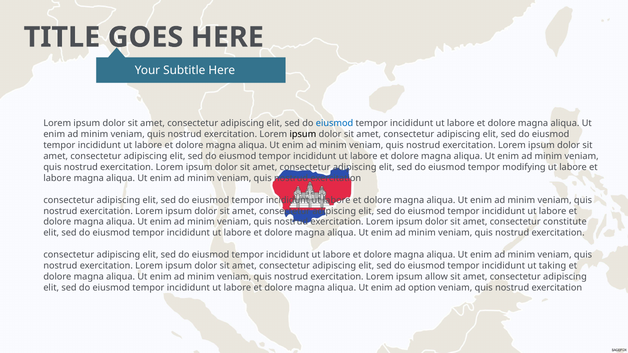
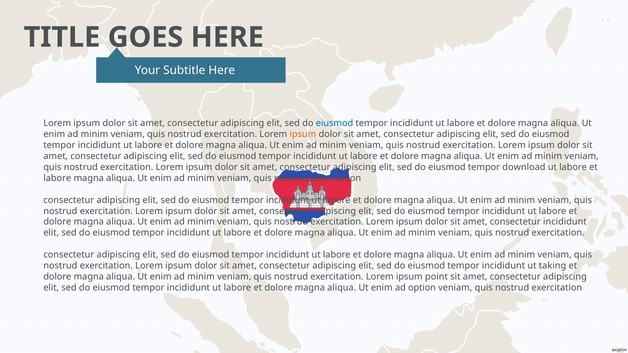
ipsum colour: black -> orange (303, 134)
modifying: modifying -> download (524, 167)
consectetur constitute: constitute -> incididunt (565, 222)
allow: allow -> point (436, 277)
